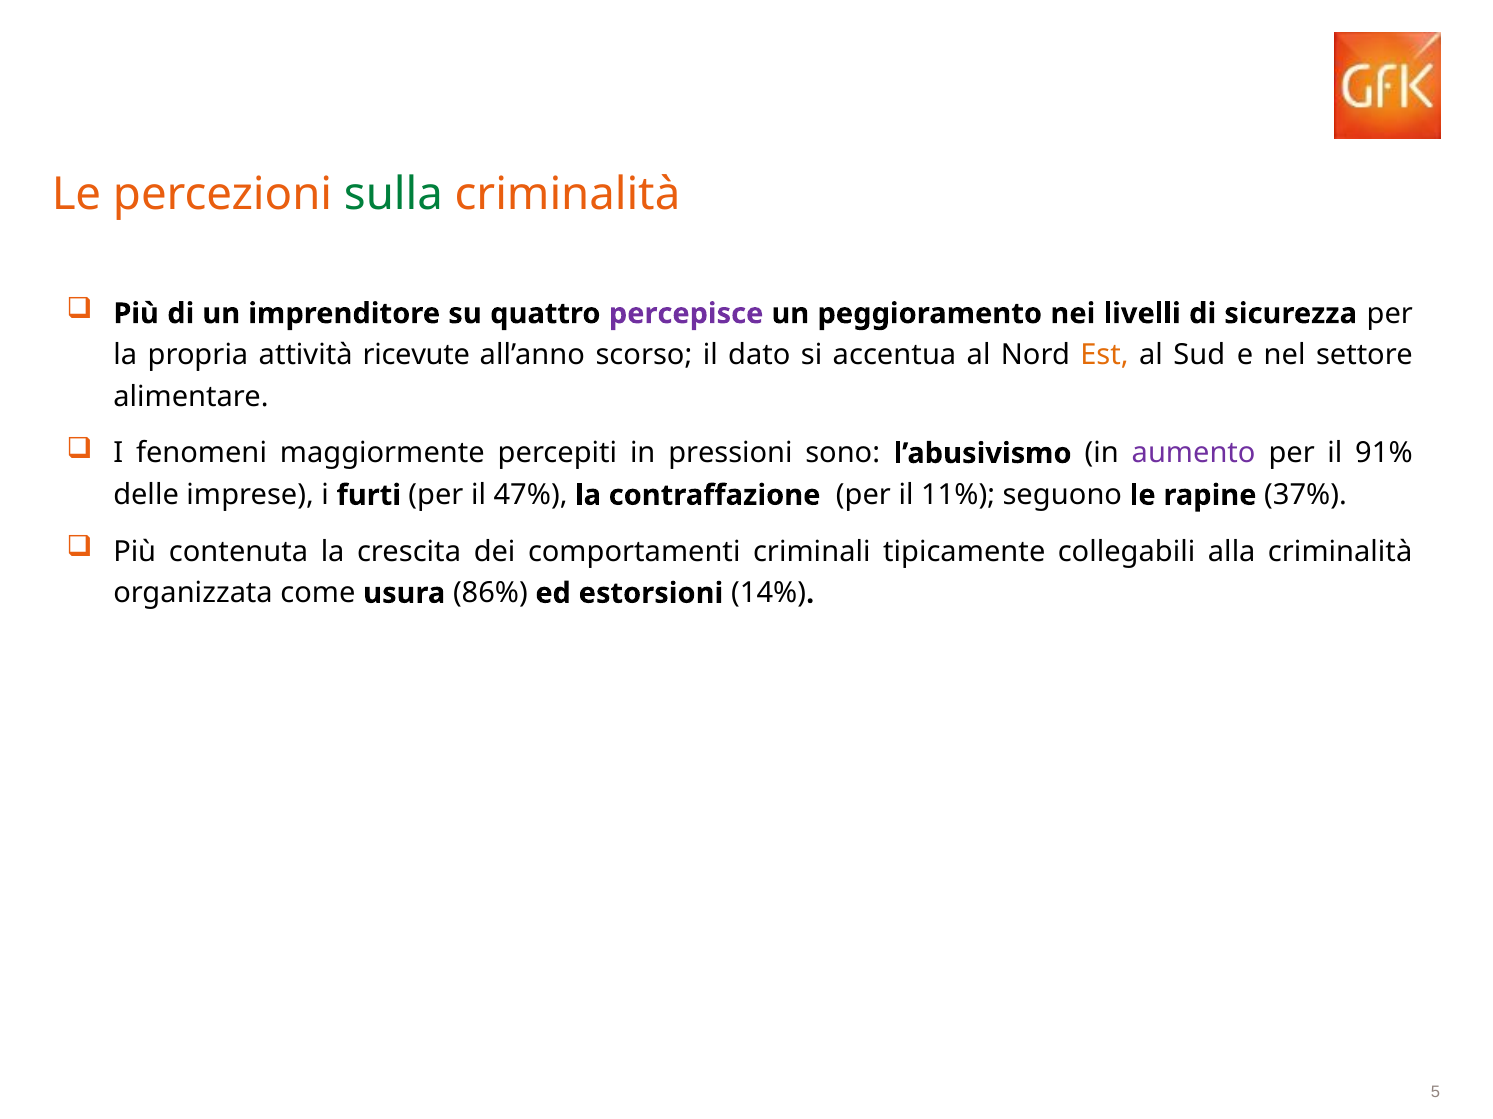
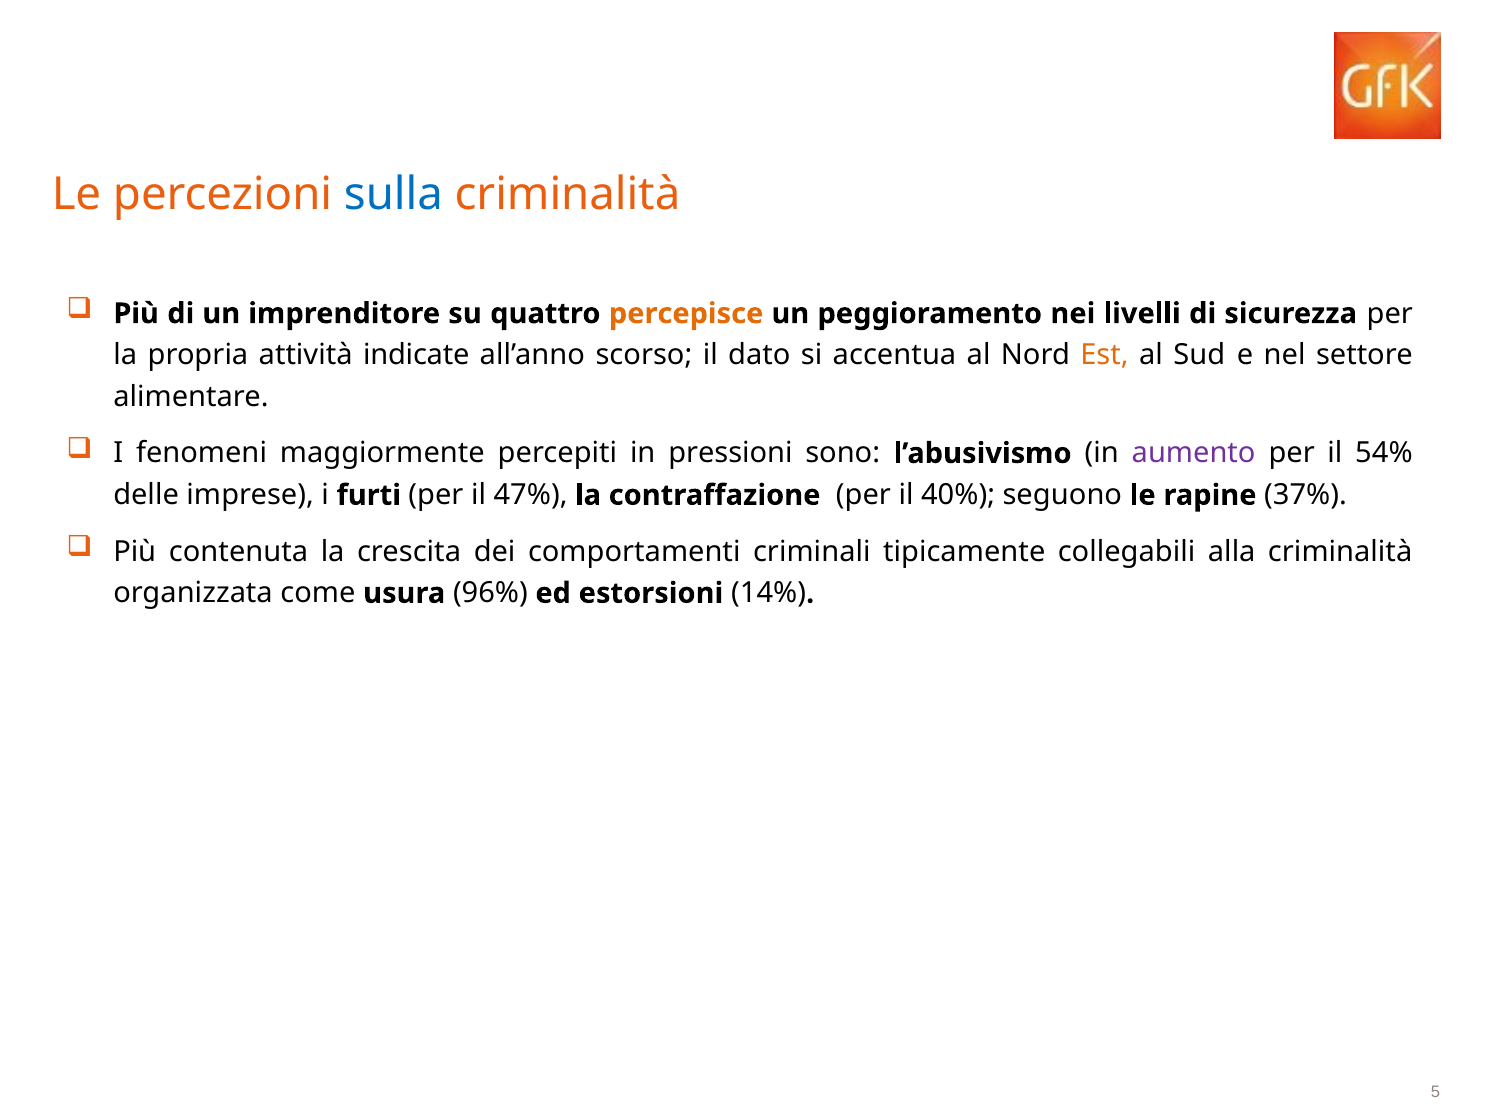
sulla colour: green -> blue (393, 195)
percepisce colour: purple -> orange (686, 314)
ricevute: ricevute -> indicate (416, 356)
91%: 91% -> 54% (1384, 454)
11%: 11% -> 40% (958, 496)
86%: 86% -> 96% (490, 594)
